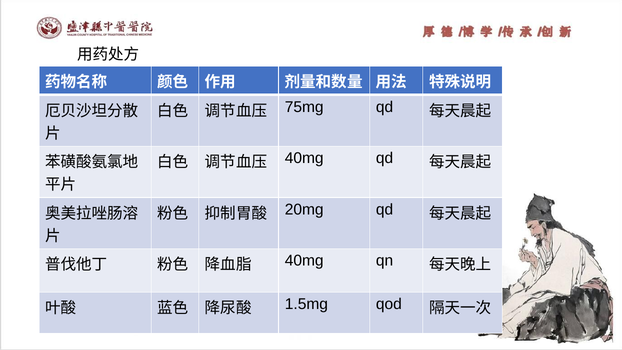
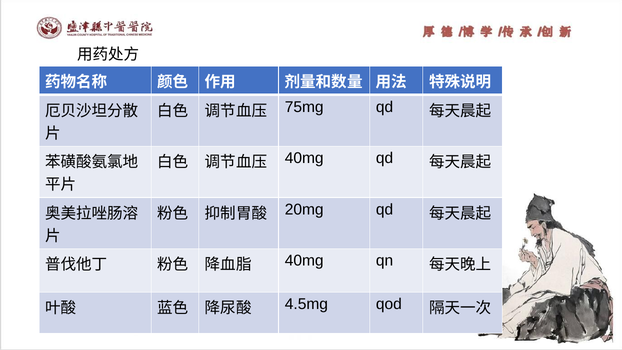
1.5mg: 1.5mg -> 4.5mg (306, 304)
